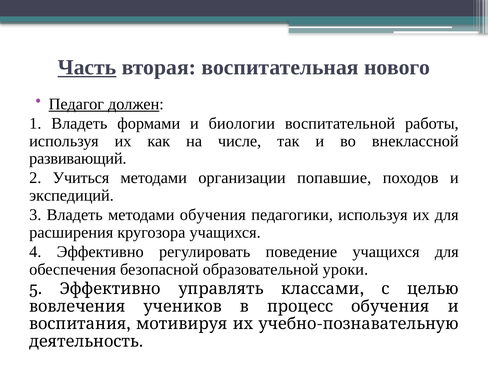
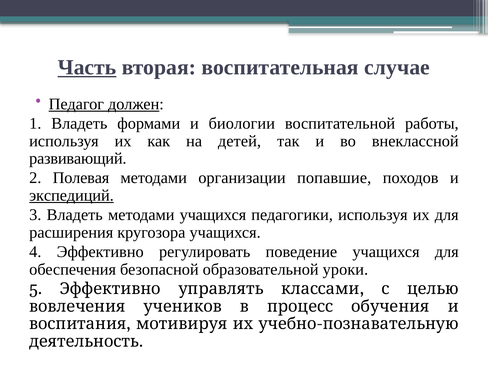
нового: нового -> случае (397, 67)
числе: числе -> детей (240, 141)
Учиться: Учиться -> Полевая (81, 178)
экспедиций underline: none -> present (71, 196)
методами обучения: обучения -> учащихся (213, 215)
